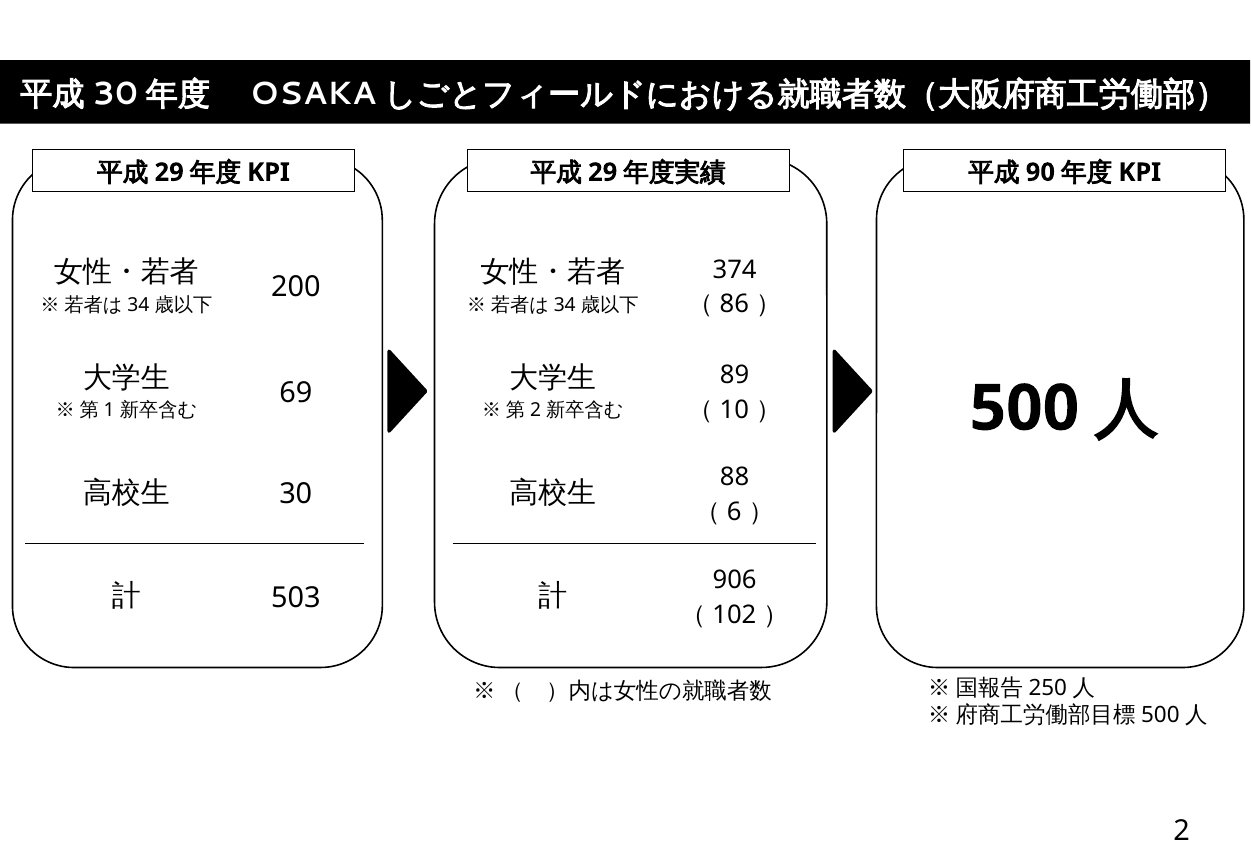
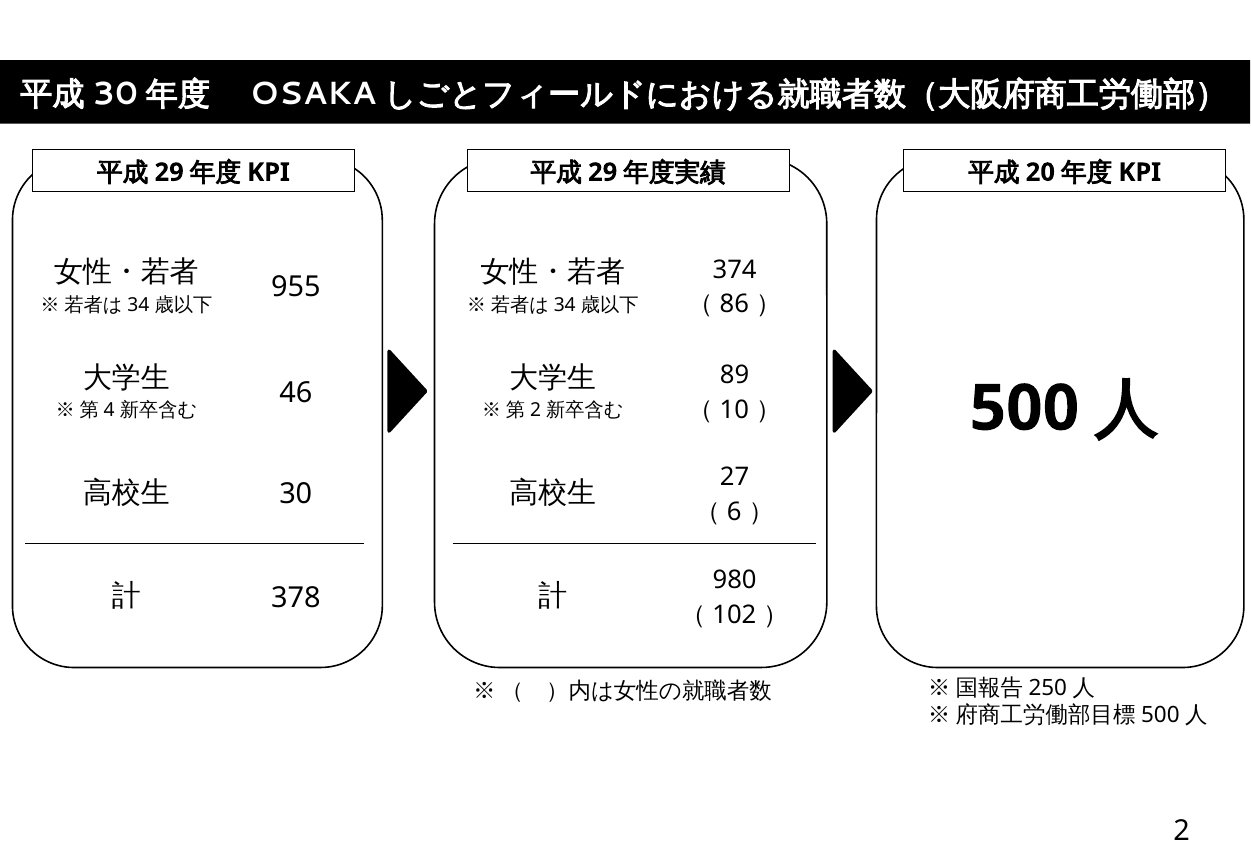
90: 90 -> 20 (1040, 172)
200: 200 -> 955 (296, 287)
1: 1 -> 4 (109, 410)
69: 69 -> 46 (296, 393)
88: 88 -> 27 (735, 477)
503: 503 -> 378 (296, 598)
906: 906 -> 980 (735, 581)
